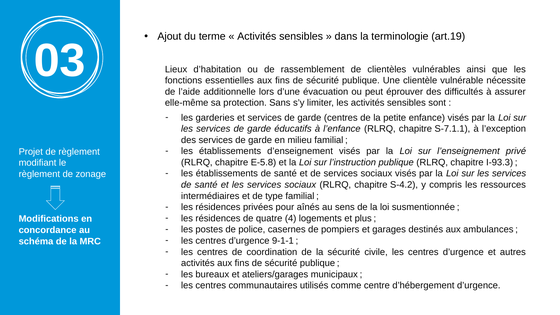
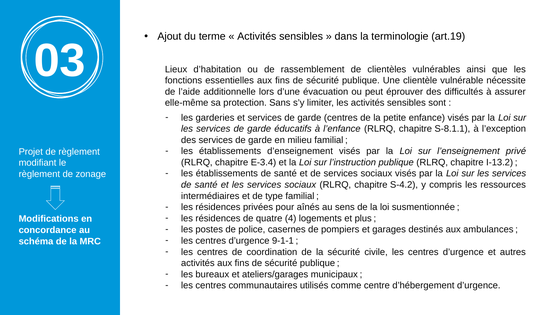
S-7.1.1: S-7.1.1 -> S-8.1.1 (452, 129)
E-5.8: E-5.8 -> E-3.4 (263, 162)
I-93.3: I-93.3 -> I-13.2 (500, 162)
